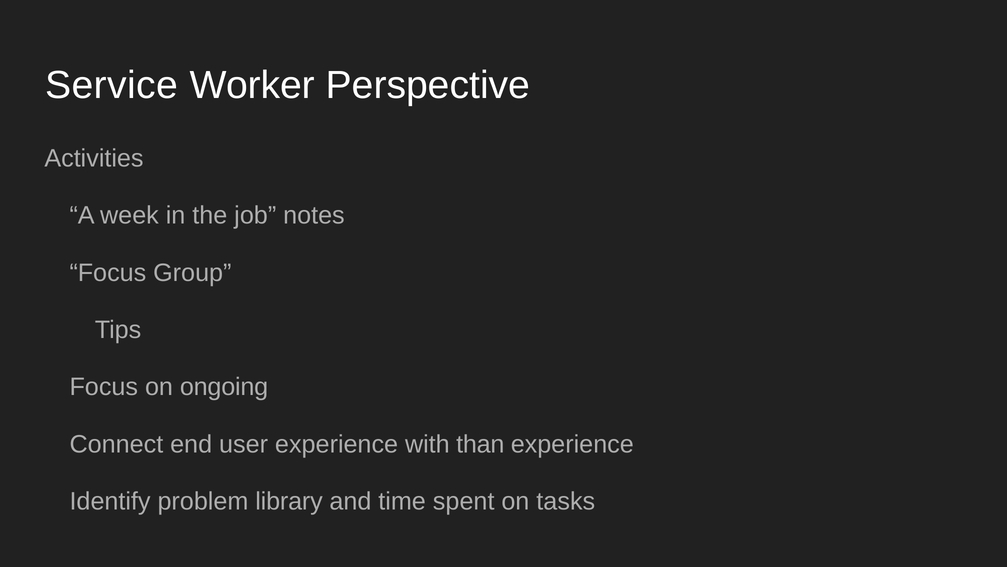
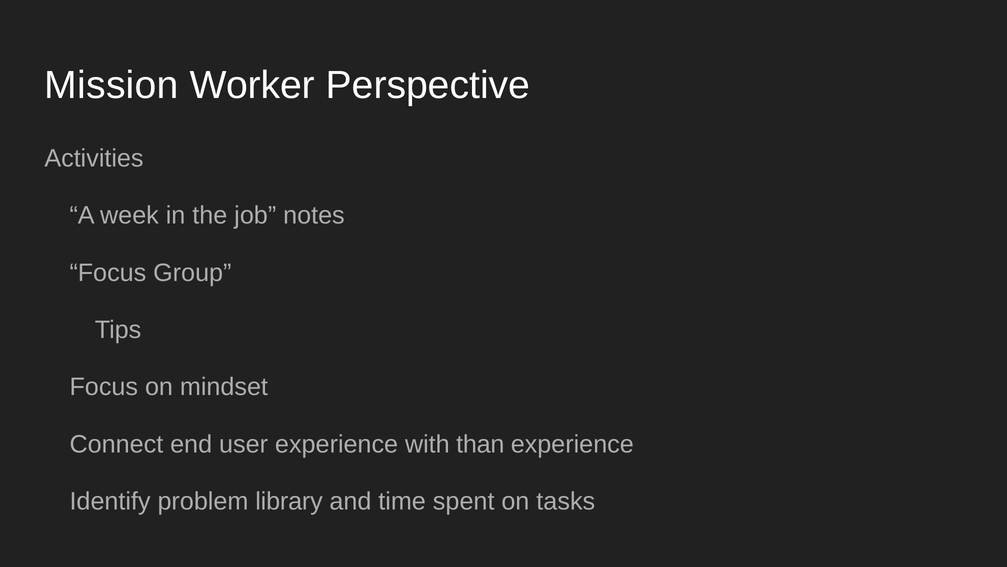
Service: Service -> Mission (112, 85)
ongoing: ongoing -> mindset (224, 387)
